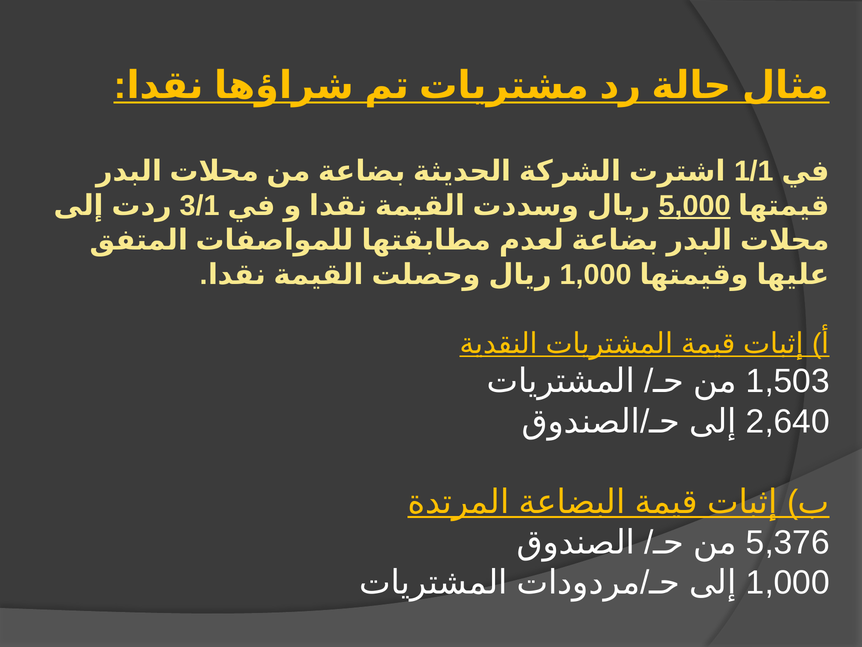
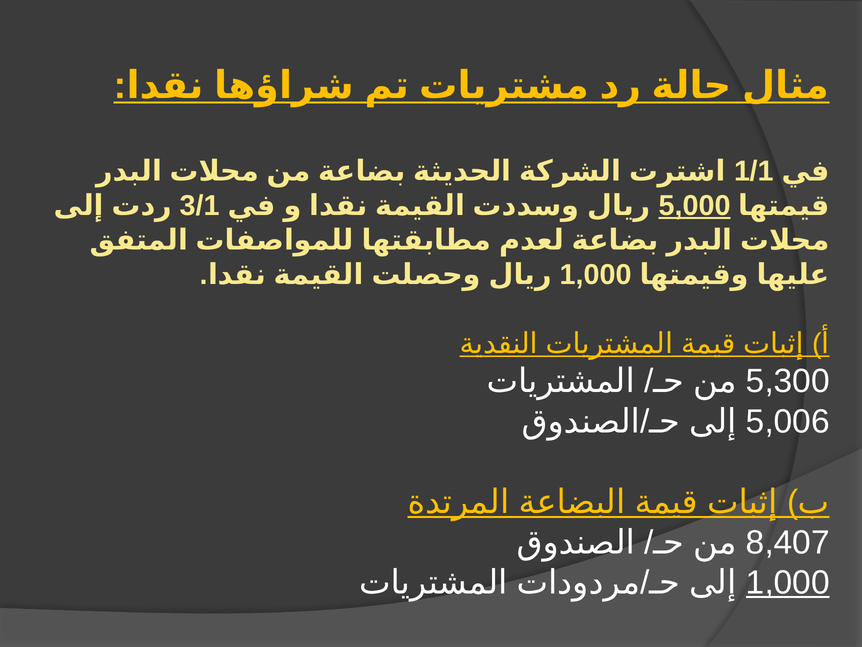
1,503: 1,503 -> 5,300 (788, 381)
2,640: 2,640 -> 5,006 (788, 421)
5,376: 5,376 -> 8,407 (788, 542)
1,000 underline: none -> present (788, 582)
